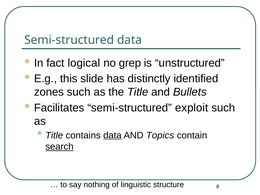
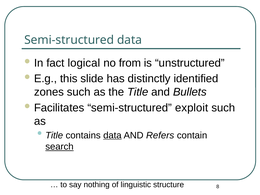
grep: grep -> from (130, 63)
Topics: Topics -> Refers (160, 135)
